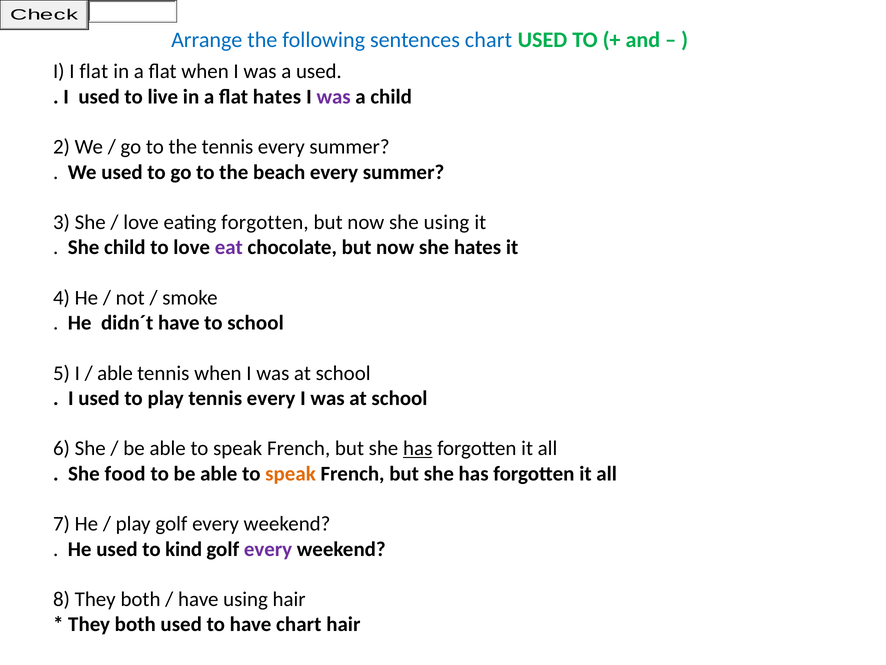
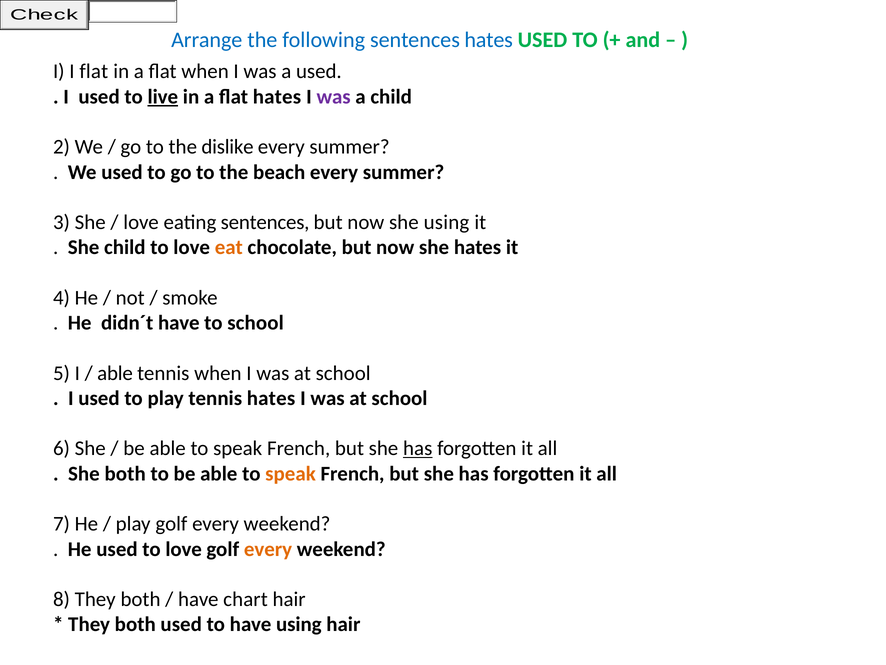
sentences chart: chart -> hates (489, 40)
live underline: none -> present (163, 97)
the tennis: tennis -> dislike (228, 147)
eating forgotten: forgotten -> sentences (265, 222)
eat colour: purple -> orange (229, 247)
play tennis every: every -> hates (271, 398)
She food: food -> both (125, 473)
used to kind: kind -> love (184, 549)
every colour: purple -> orange (268, 549)
have using: using -> chart (245, 599)
have chart: chart -> using (299, 624)
